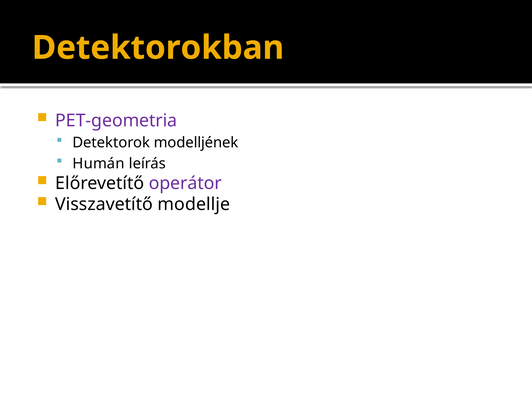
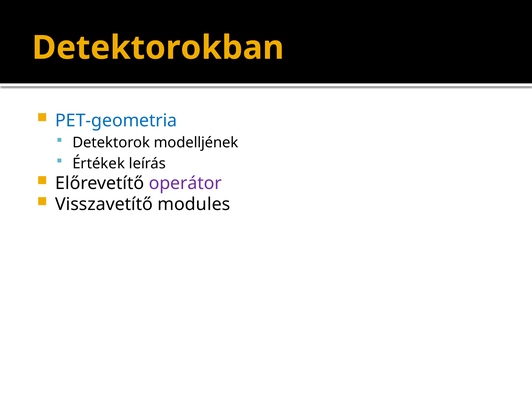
PET-geometria colour: purple -> blue (116, 120)
Humán: Humán -> Értékek (99, 163)
modellje: modellje -> modules (194, 204)
